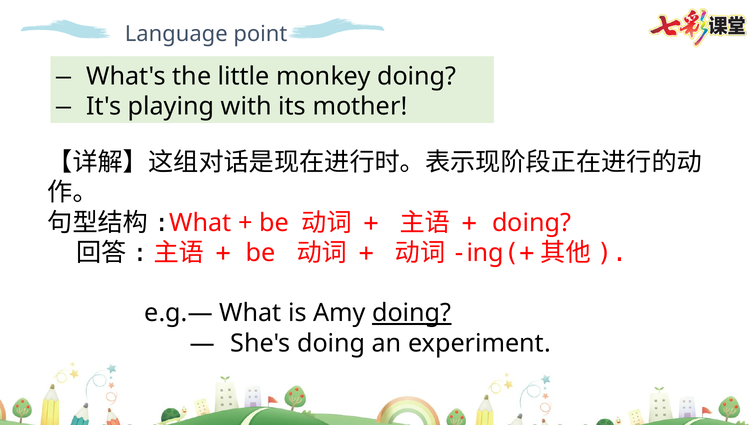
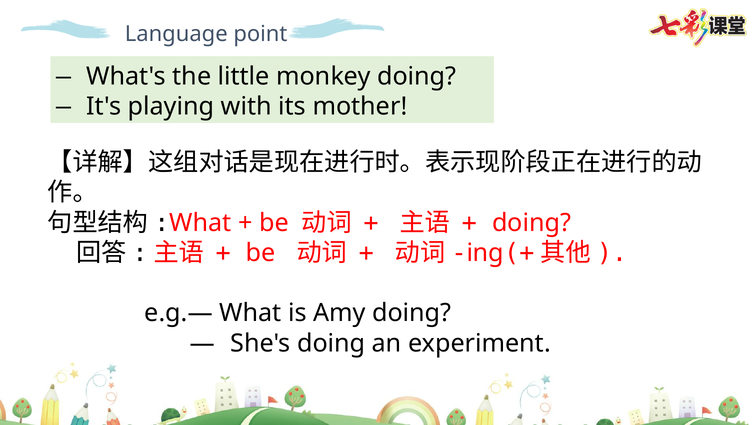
doing underline: present -> none (412, 313)
